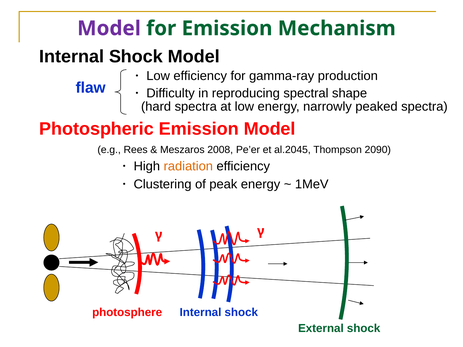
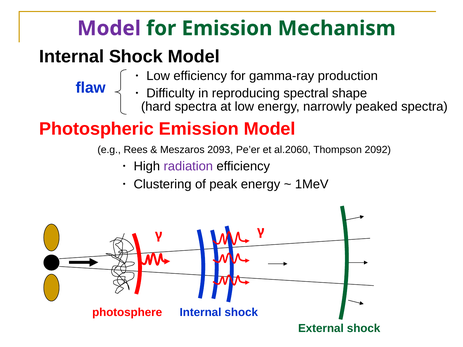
2008: 2008 -> 2093 (220, 150)
al.2045: al.2045 -> al.2060 (292, 150)
2090: 2090 -> 2092 (378, 150)
radiation colour: orange -> purple (188, 166)
